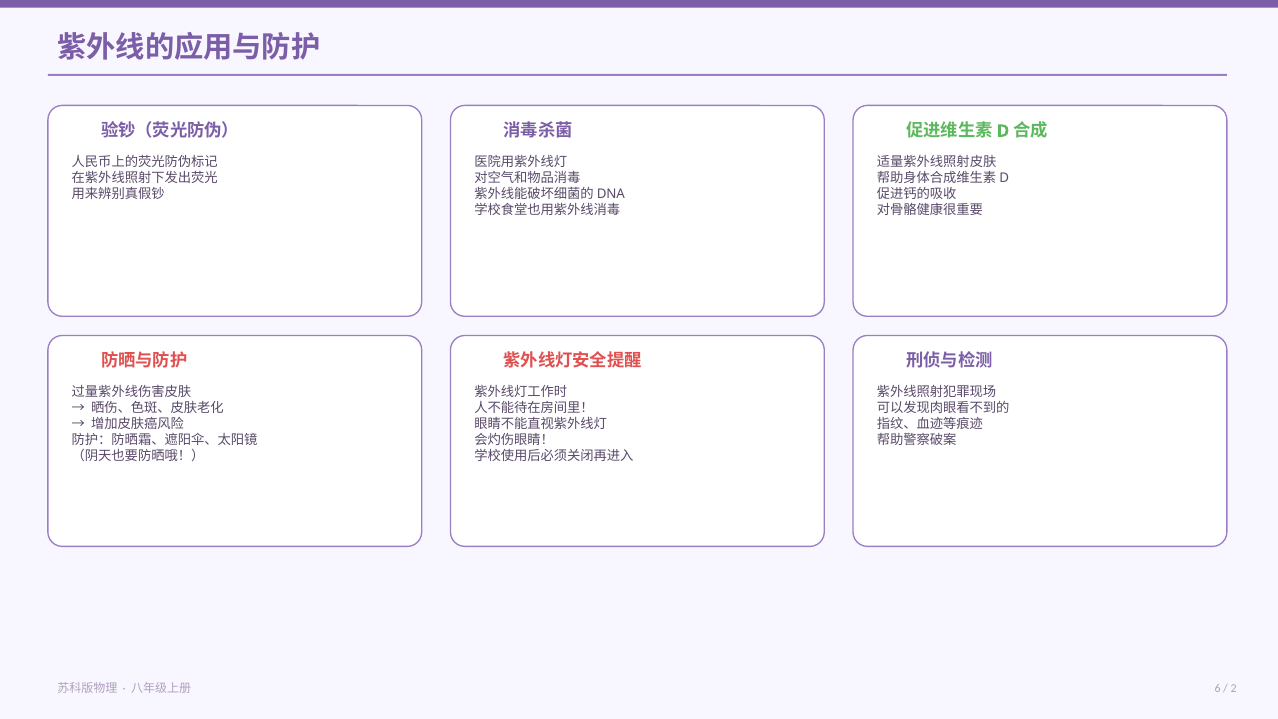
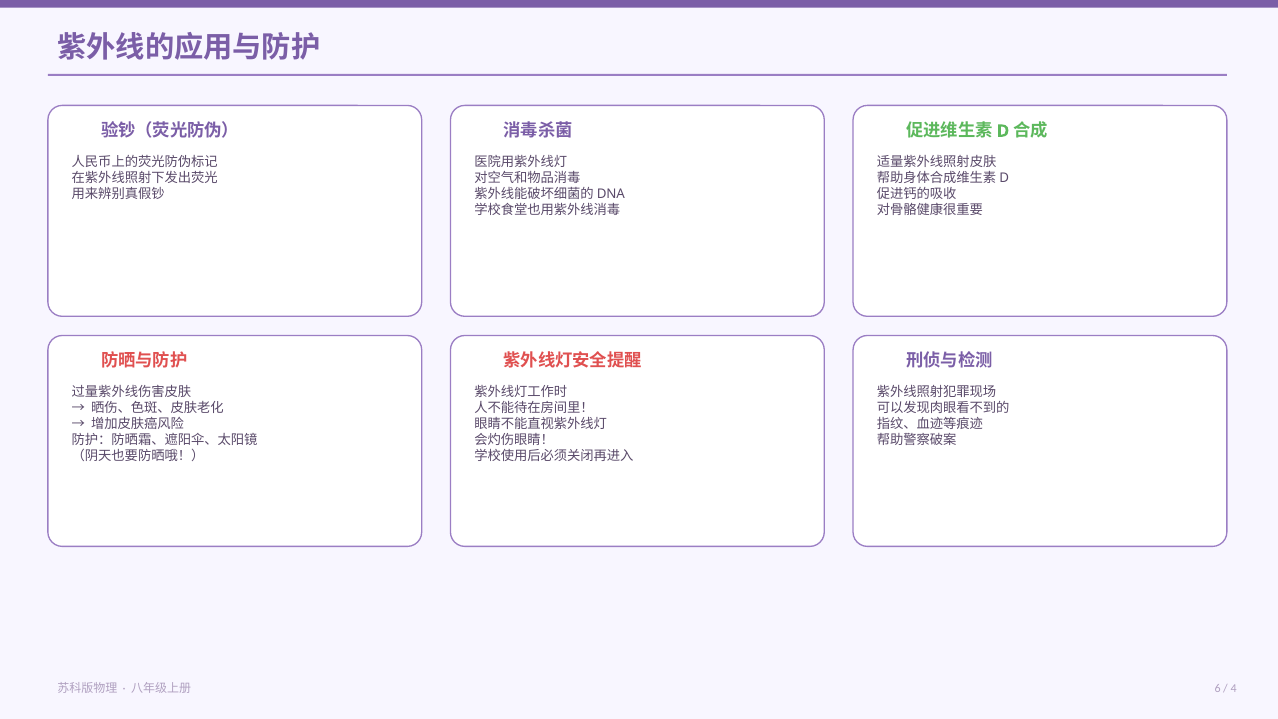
2: 2 -> 4 (1234, 689)
